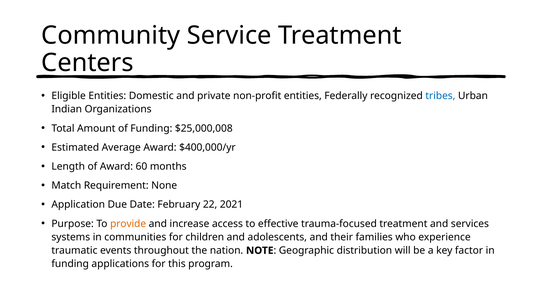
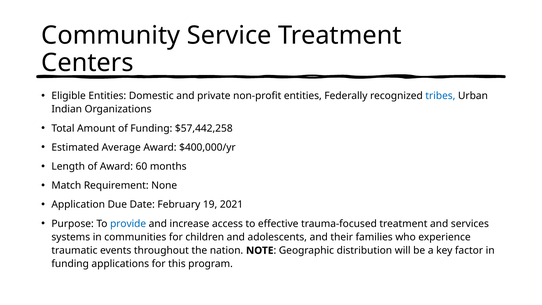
$25,000,008: $25,000,008 -> $57,442,258 (204, 128)
22: 22 -> 19 (210, 205)
provide colour: orange -> blue (128, 224)
